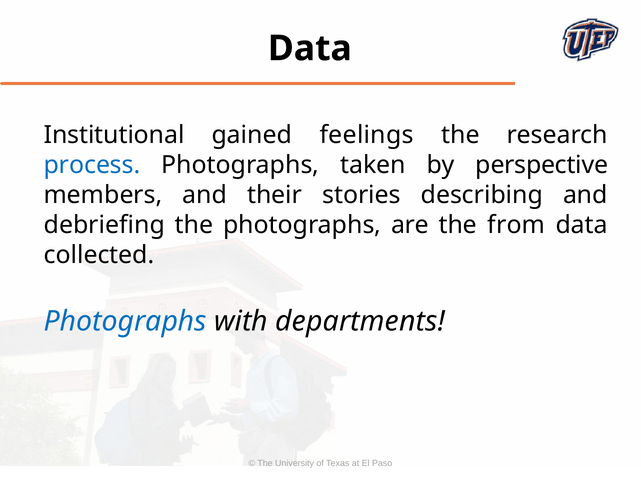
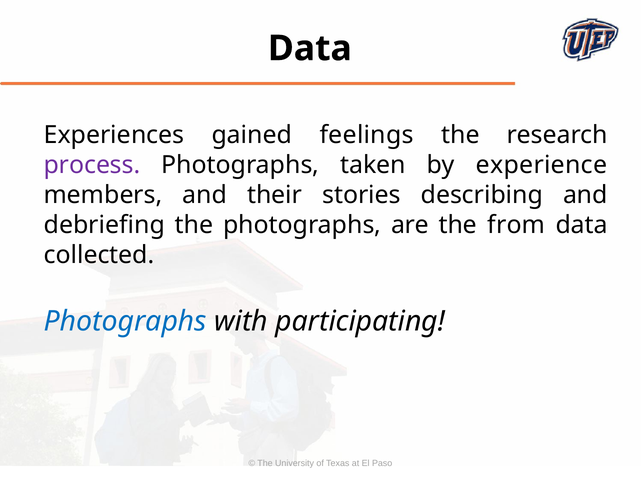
Institutional: Institutional -> Experiences (114, 135)
process colour: blue -> purple (92, 165)
perspective: perspective -> experience (542, 165)
departments: departments -> participating (360, 321)
